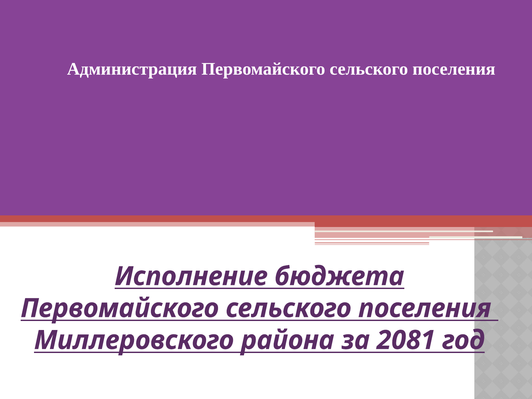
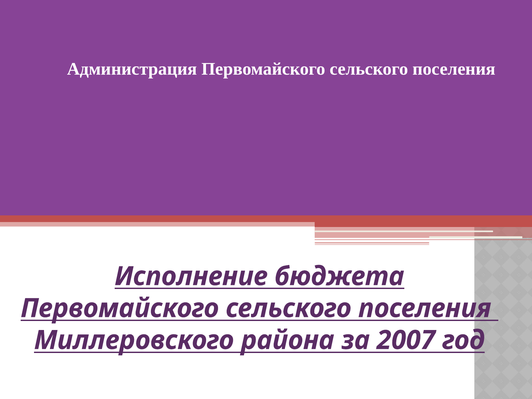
2081: 2081 -> 2007 (406, 340)
